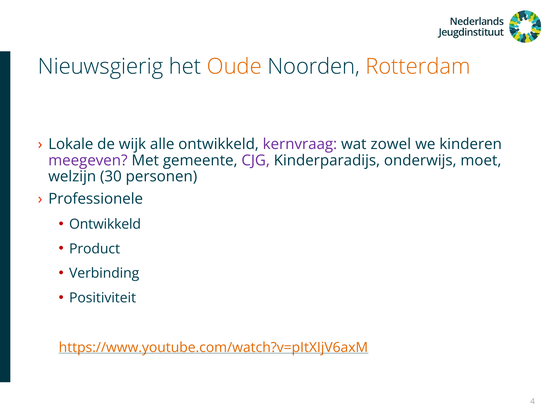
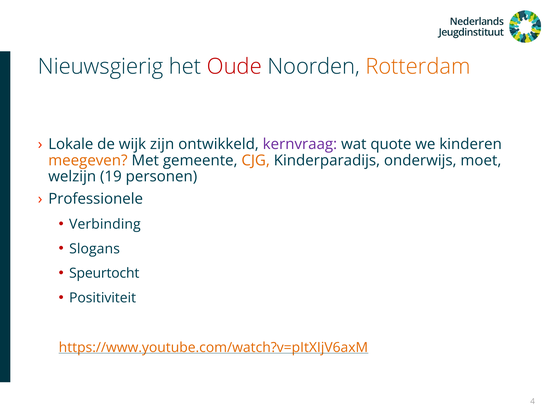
Oude colour: orange -> red (234, 66)
alle: alle -> zijn (162, 144)
zowel: zowel -> quote (391, 144)
meegeven colour: purple -> orange (88, 160)
CJG colour: purple -> orange (256, 160)
30: 30 -> 19 (111, 177)
Ontwikkeld: Ontwikkeld -> Verbinding (105, 224)
Product: Product -> Slogans (95, 249)
Verbinding: Verbinding -> Speurtocht (104, 273)
